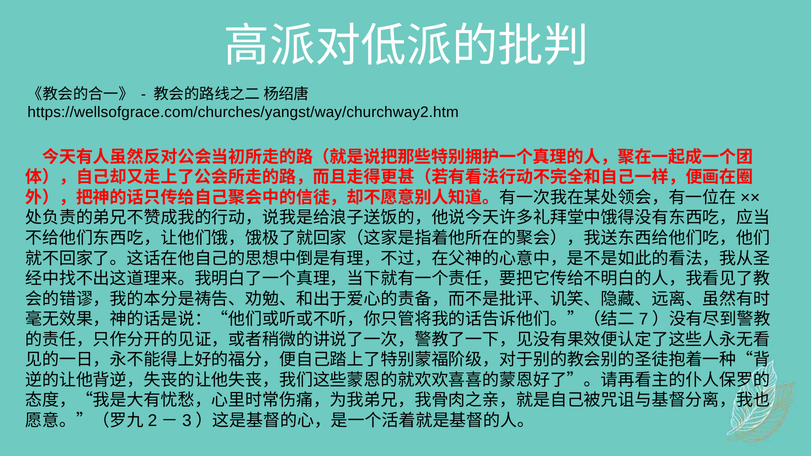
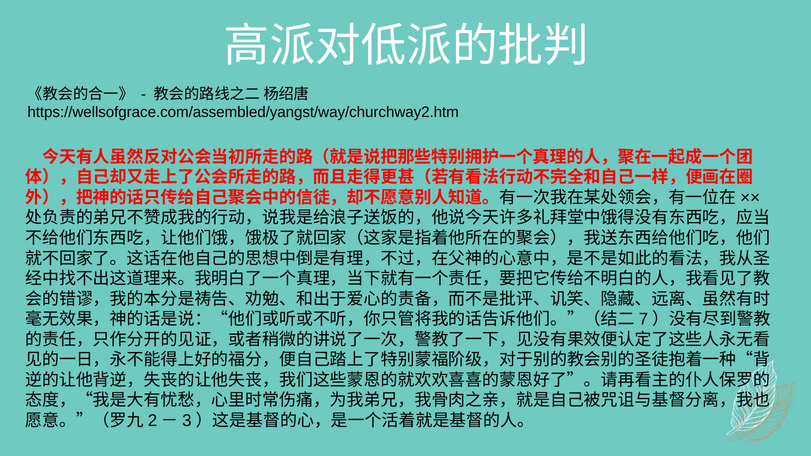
https://wellsofgrace.com/churches/yangst/way/churchway2.htm: https://wellsofgrace.com/churches/yangst/way/churchway2.htm -> https://wellsofgrace.com/assembled/yangst/way/churchway2.htm (243, 112)
